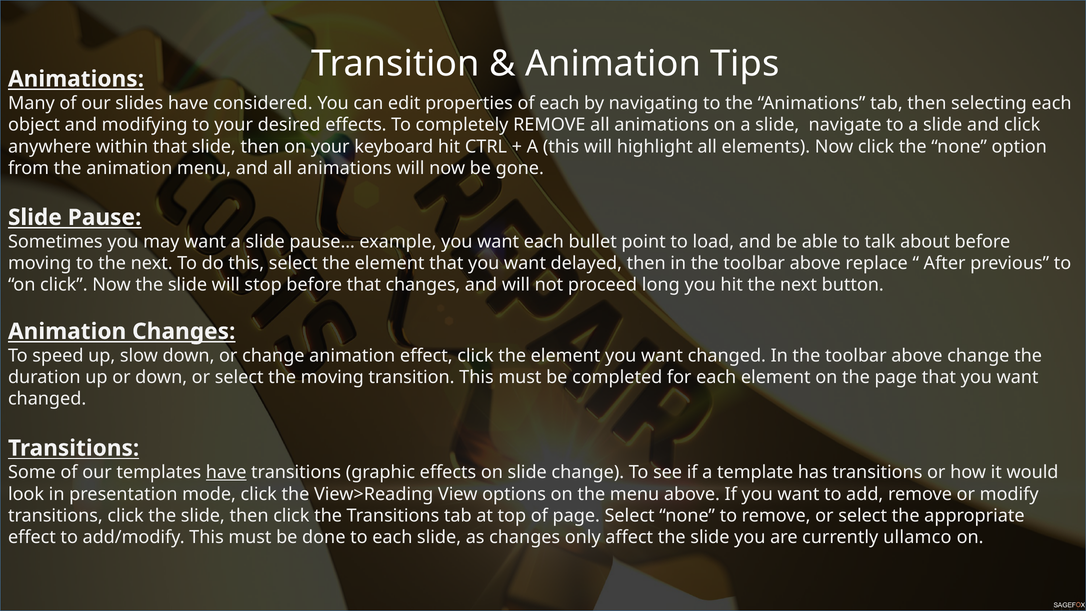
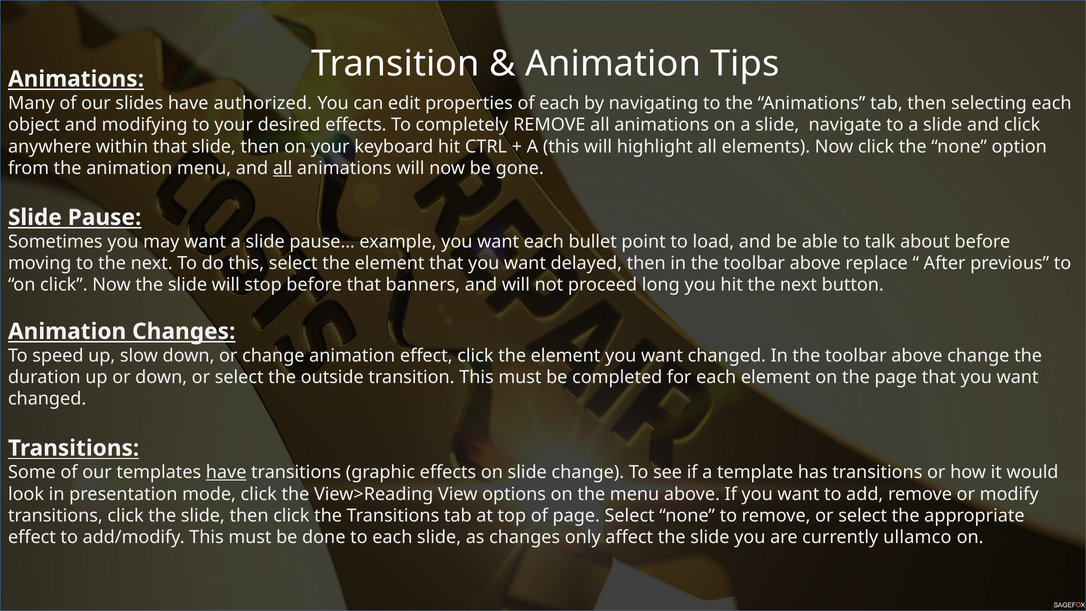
considered: considered -> authorized (263, 103)
all underline: none -> present (283, 168)
that changes: changes -> banners (423, 285)
the moving: moving -> outside (332, 377)
